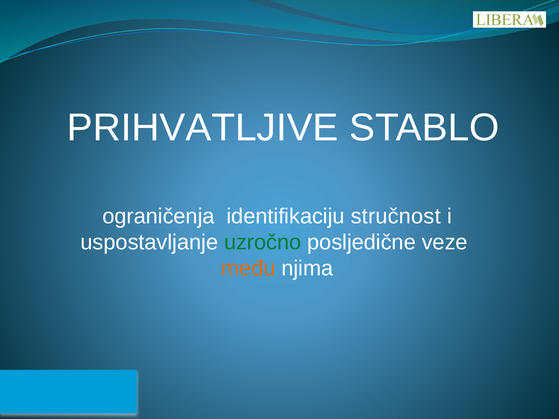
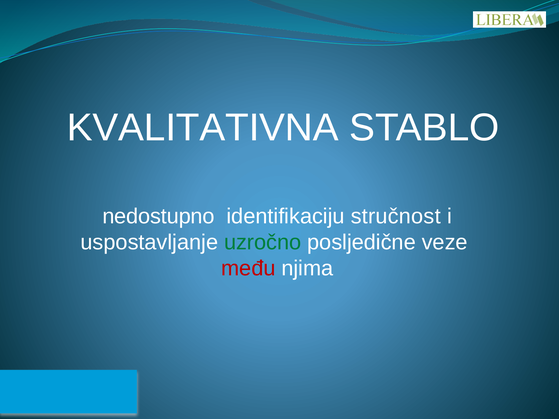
PRIHVATLJIVE: PRIHVATLJIVE -> KVALITATIVNA (203, 128)
ograničenja: ograničenja -> nedostupno (159, 216)
među colour: orange -> red (248, 269)
